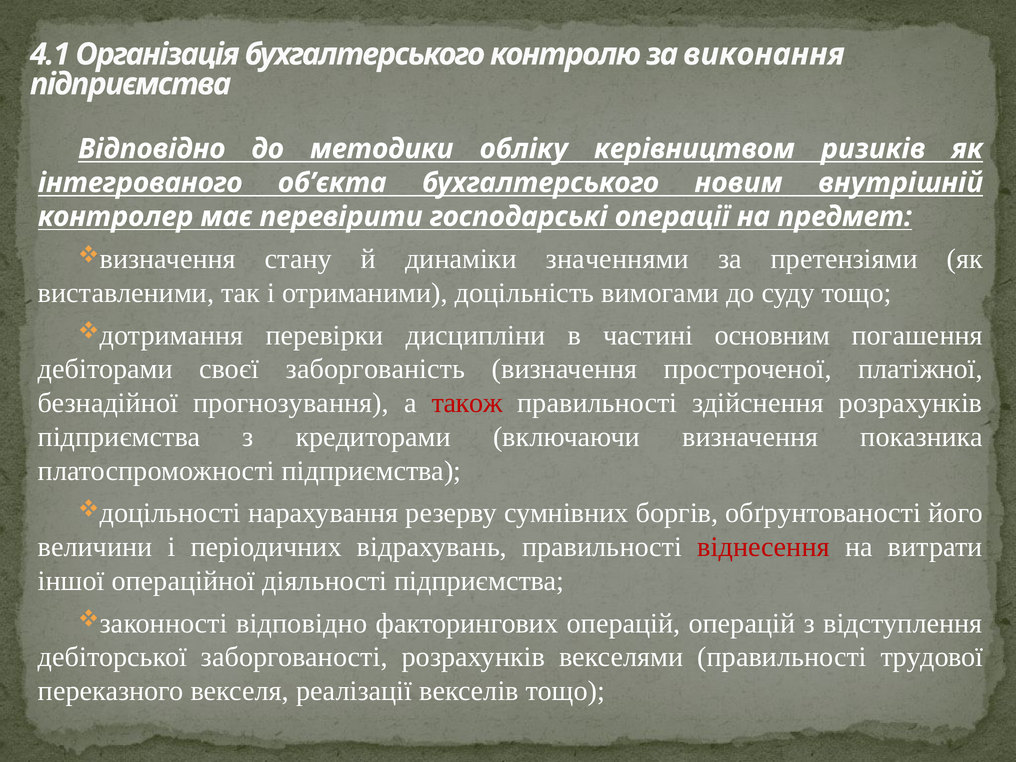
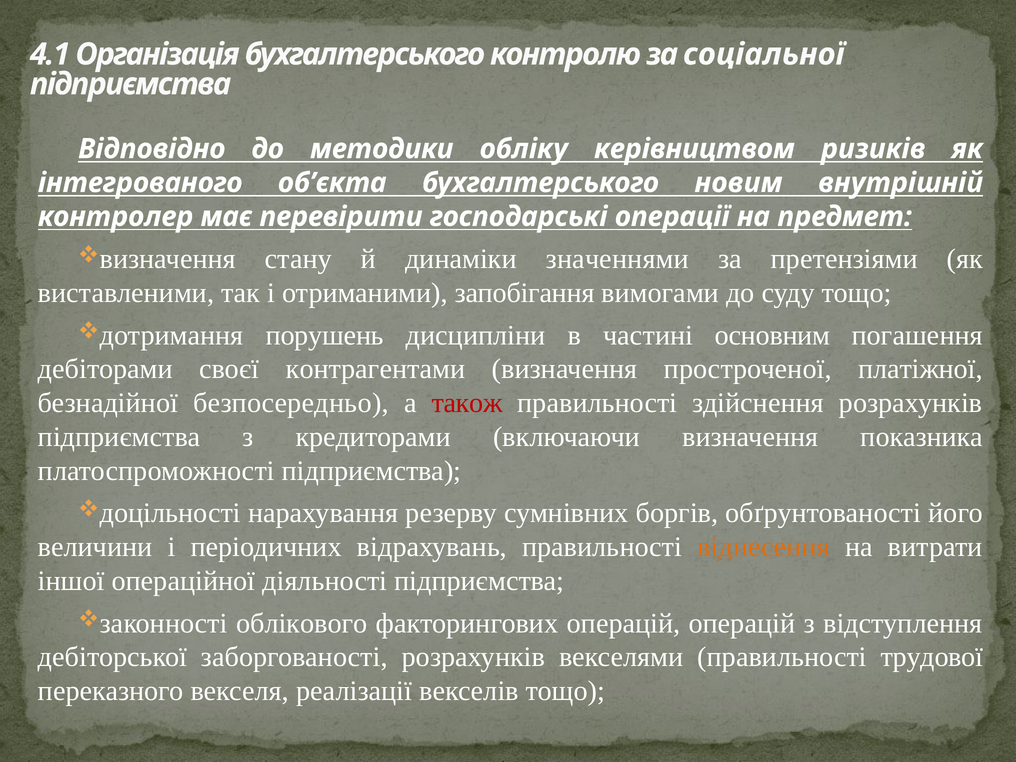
виконання: виконання -> соціальної (764, 54)
доцільність: доцільність -> запобігання (525, 293)
перевірки: перевірки -> порушень (325, 335)
заборгованість: заборгованість -> контрагентами (376, 369)
прогнозування: прогнозування -> безпосередньо (291, 403)
віднесення colour: red -> orange (764, 547)
відповідно: відповідно -> облікового (302, 623)
